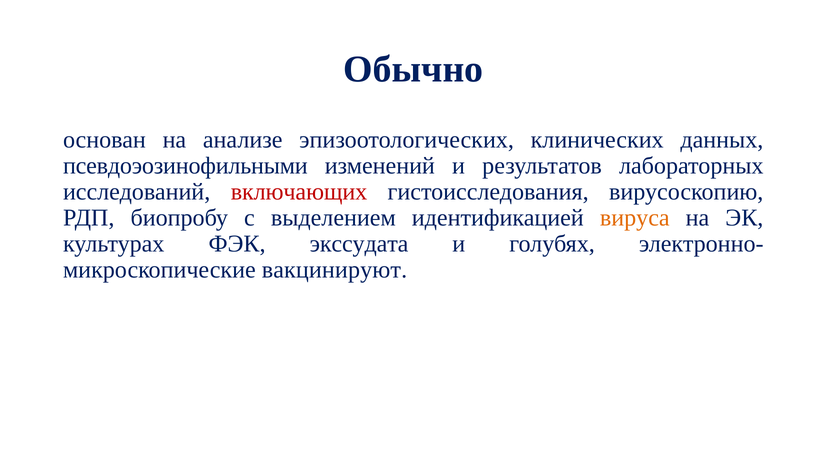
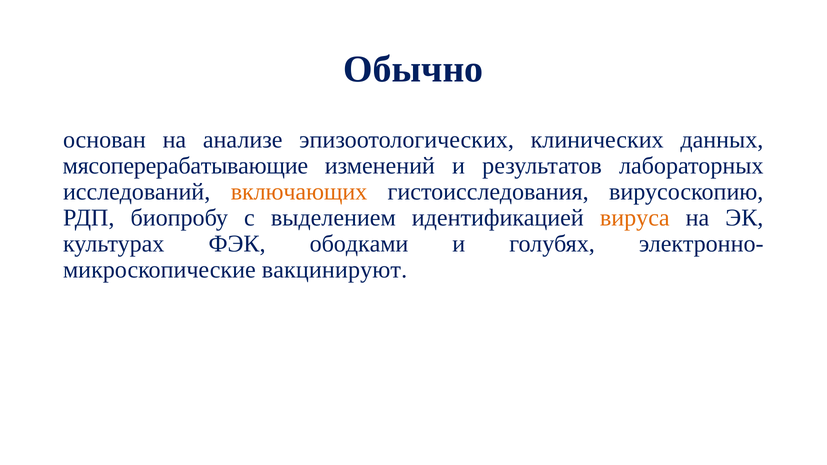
псевдоэозинофильными: псевдоэозинофильными -> мясоперерабатывающие (185, 166)
включающих colour: red -> orange (299, 192)
экссудата: экссудата -> ободками (359, 244)
